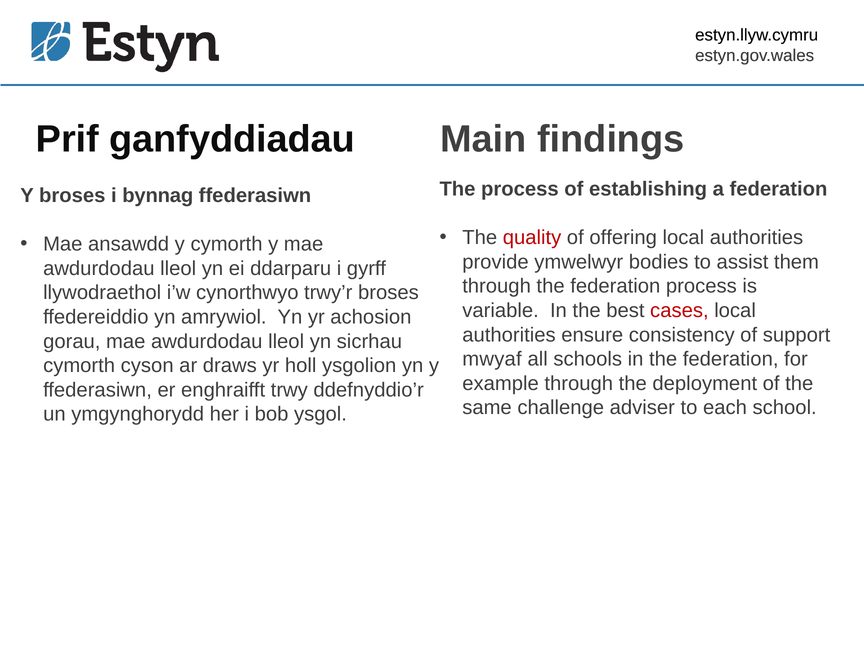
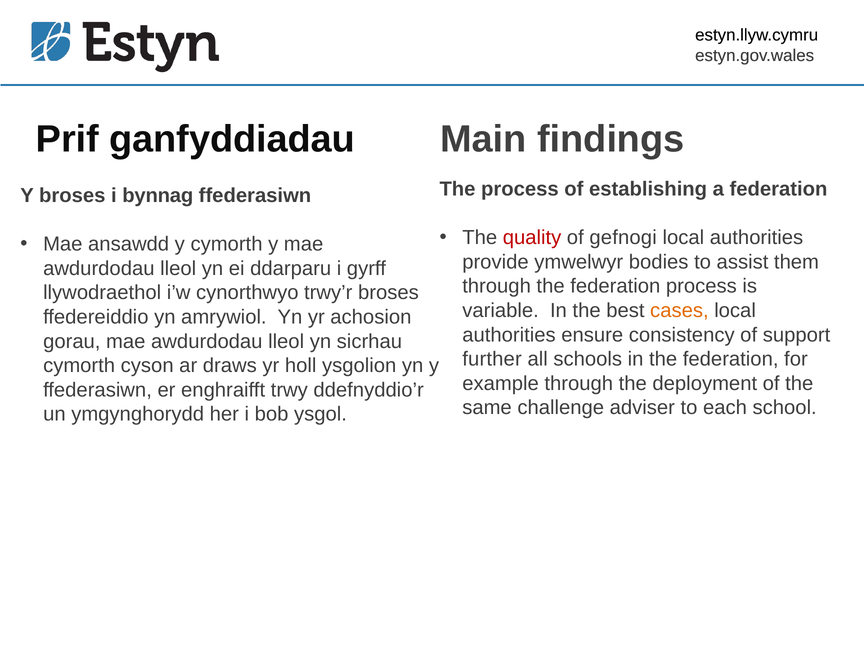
offering: offering -> gefnogi (623, 238)
cases colour: red -> orange (679, 311)
mwyaf: mwyaf -> further (492, 359)
